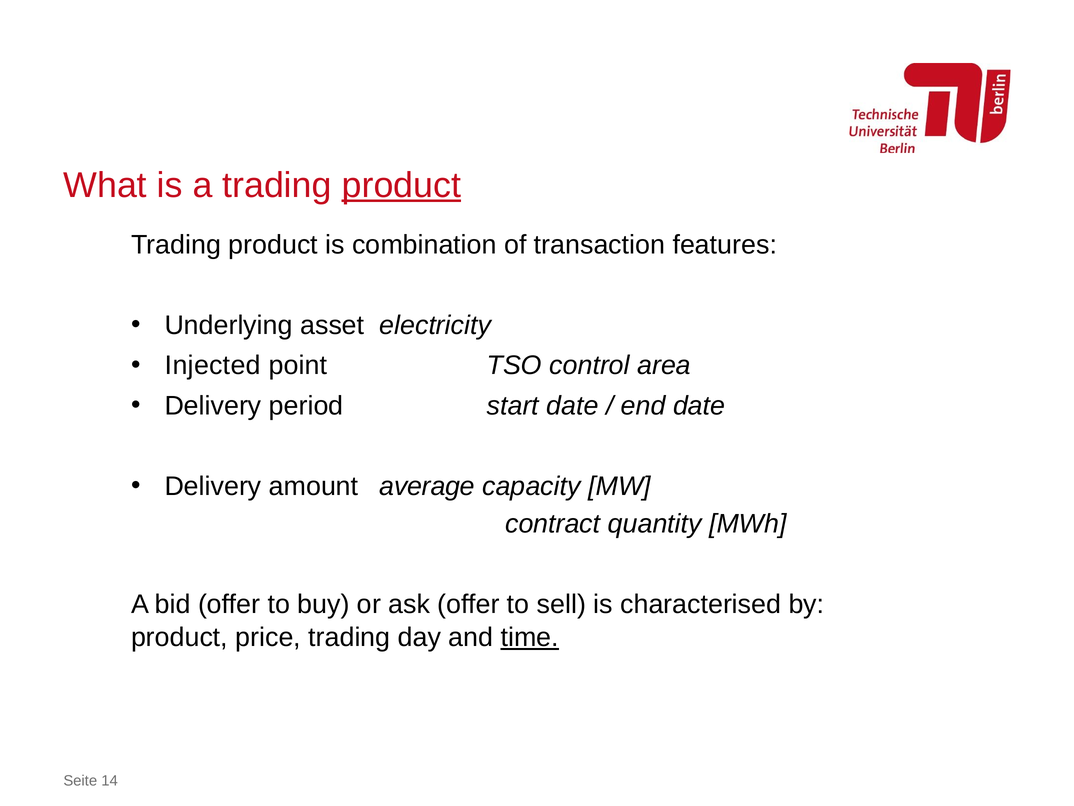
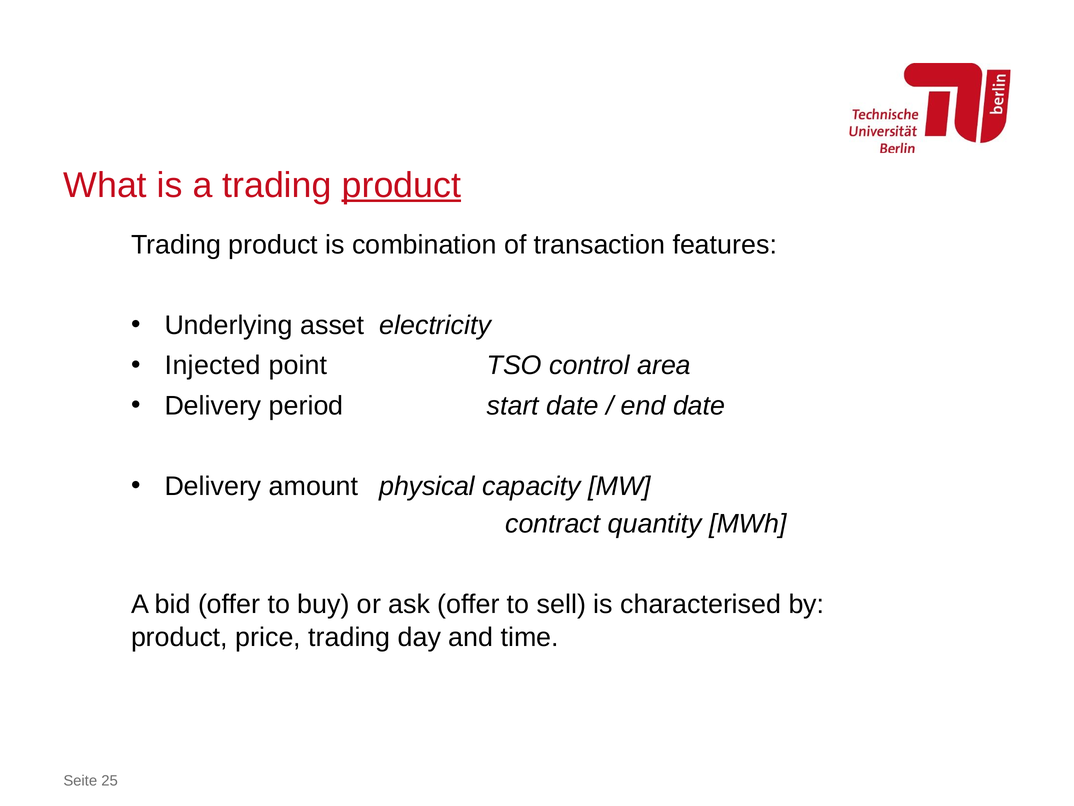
average: average -> physical (427, 486)
time underline: present -> none (530, 637)
14: 14 -> 25 (110, 780)
